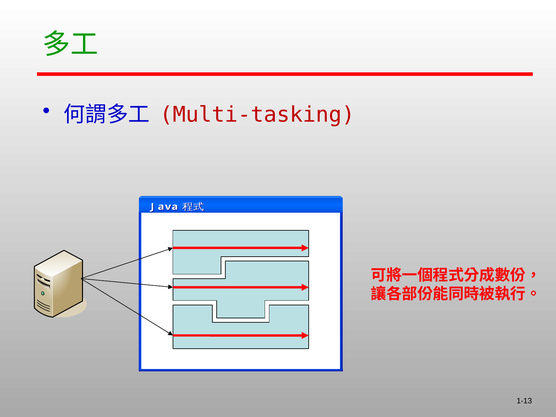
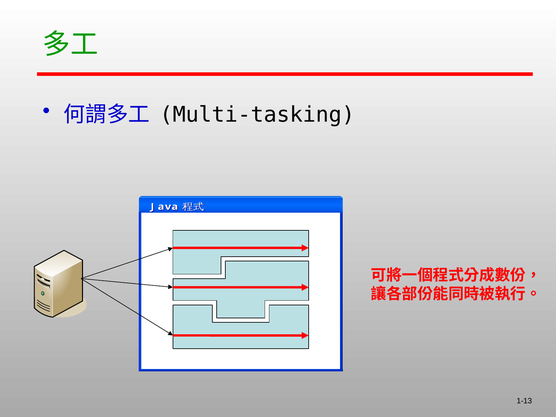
Multi-tasking colour: red -> black (257, 115)
